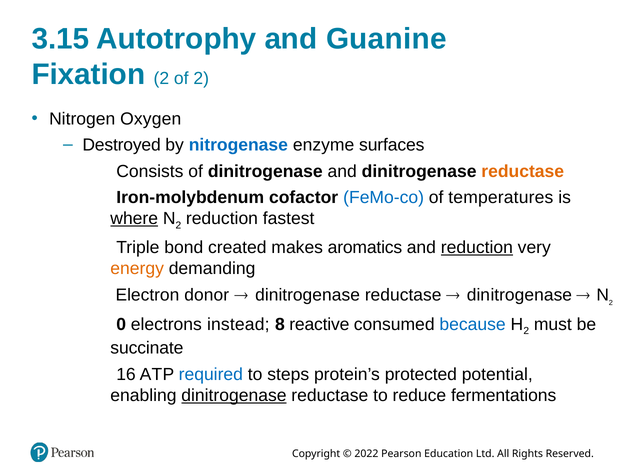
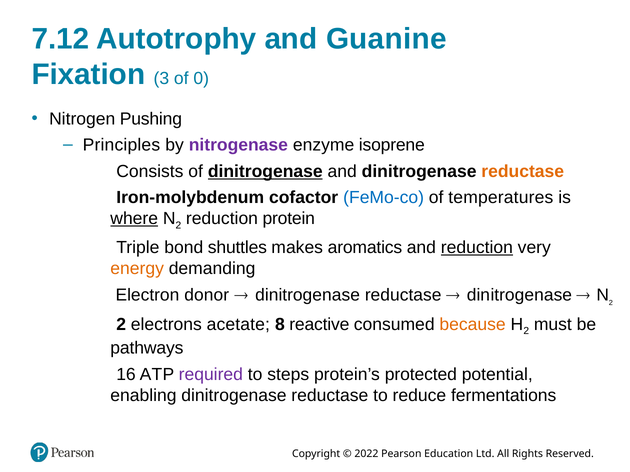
3.15: 3.15 -> 7.12 (60, 39)
Fixation 2: 2 -> 3 (161, 79)
of 2: 2 -> 0 (201, 79)
Oxygen: Oxygen -> Pushing (151, 119)
Destroyed: Destroyed -> Principles (121, 145)
nitrogenase colour: blue -> purple (238, 145)
surfaces: surfaces -> isoprene (392, 145)
dinitrogenase underline: none -> present (265, 171)
fastest: fastest -> protein (289, 219)
created: created -> shuttles (237, 248)
0: 0 -> 2 (121, 325)
instead: instead -> acetate (238, 325)
because colour: blue -> orange (473, 325)
succinate: succinate -> pathways (147, 349)
required colour: blue -> purple (211, 375)
dinitrogenase underline: present -> none (234, 396)
